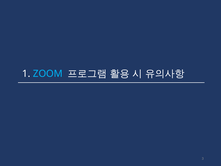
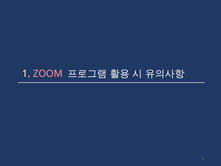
ZOOM colour: light blue -> pink (48, 74)
